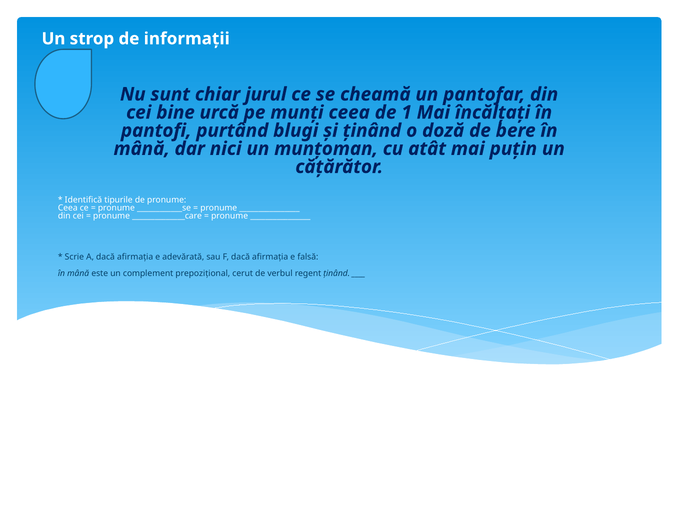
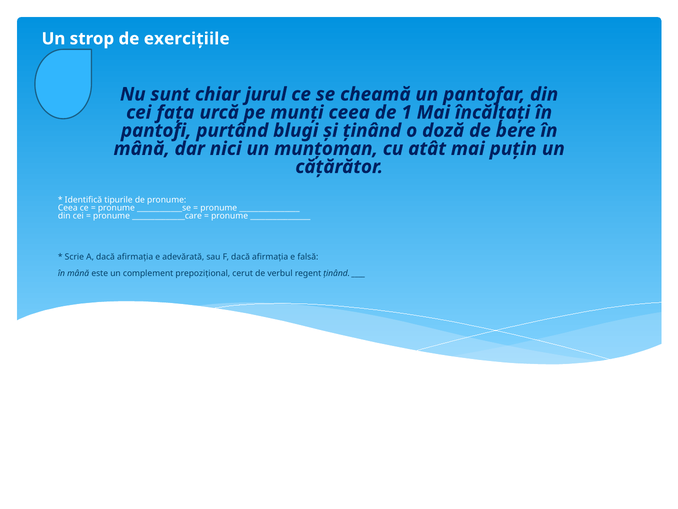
informații: informații -> exercițiile (187, 39)
bine: bine -> fața (175, 112)
